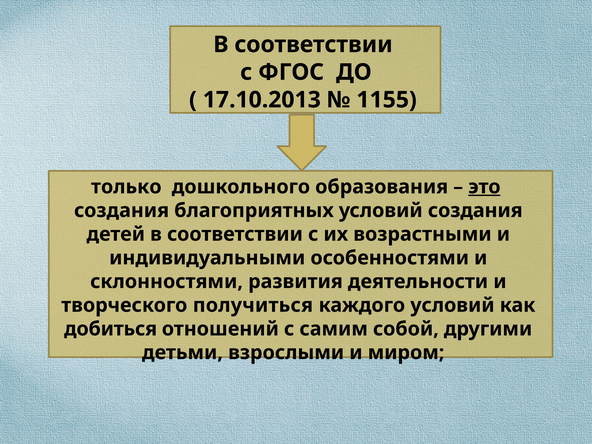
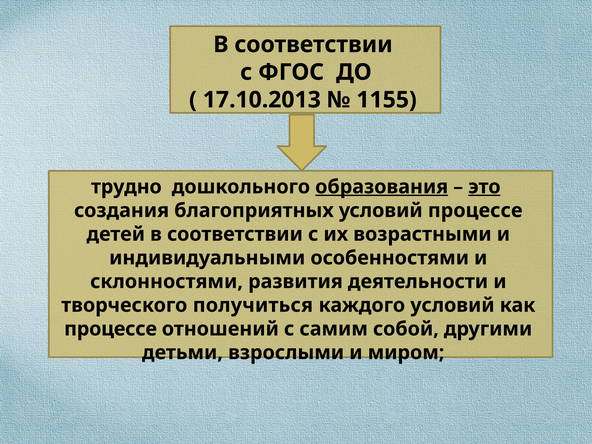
только: только -> трудно (126, 187)
образования underline: none -> present (382, 187)
условий создания: создания -> процессе (475, 211)
добиться: добиться -> процессе (111, 329)
